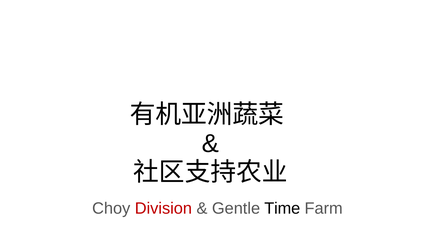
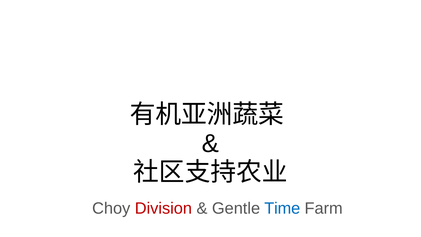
Time colour: black -> blue (282, 208)
